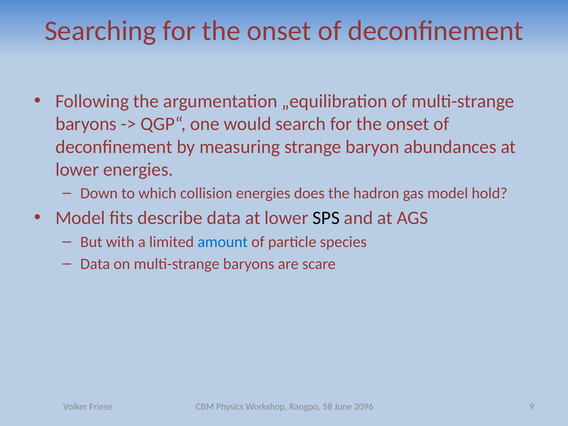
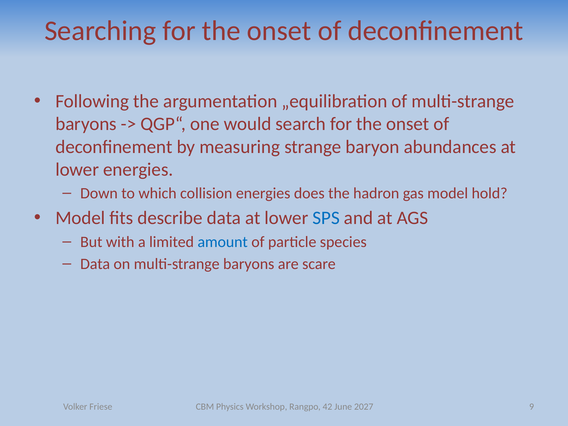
SPS colour: black -> blue (326, 218)
58: 58 -> 42 (327, 407)
2096: 2096 -> 2027 (364, 407)
